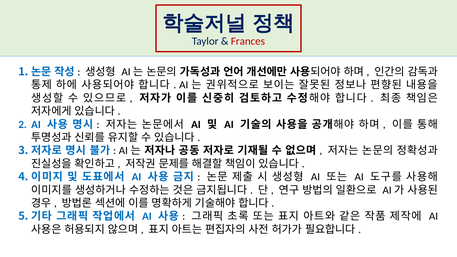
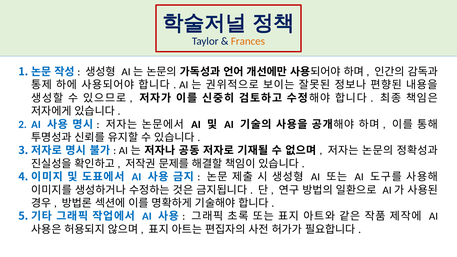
Frances colour: red -> orange (248, 41)
